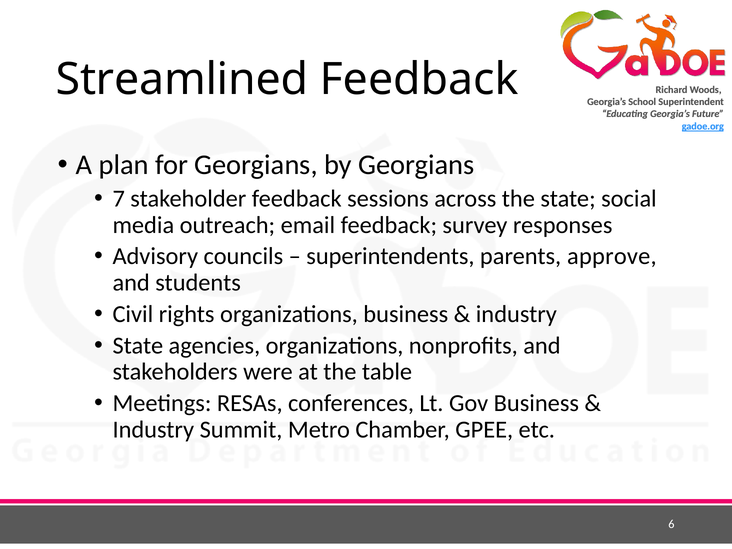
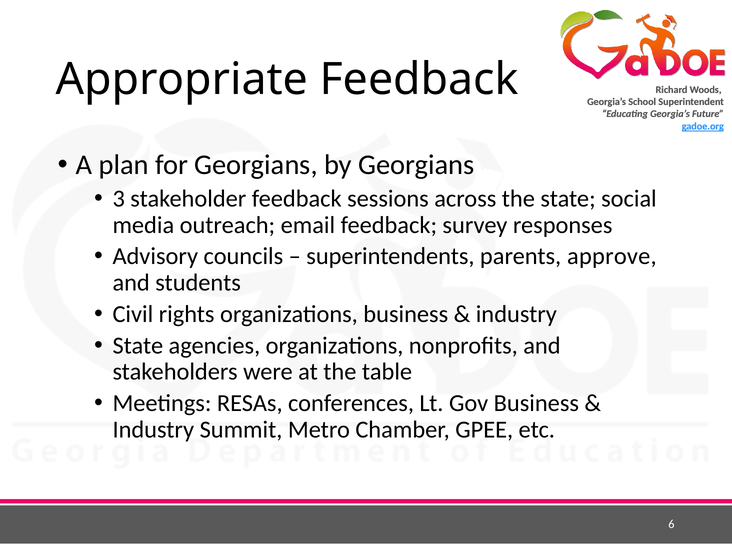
Streamlined: Streamlined -> Appropriate (182, 80)
7: 7 -> 3 (119, 199)
